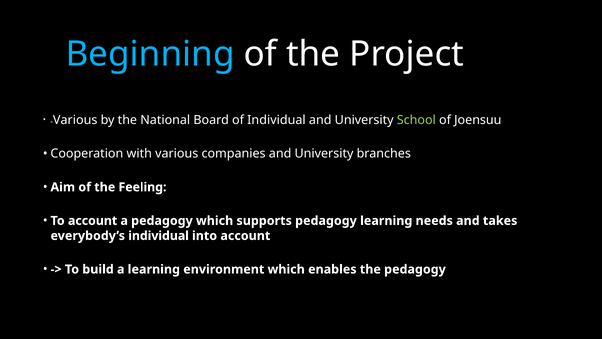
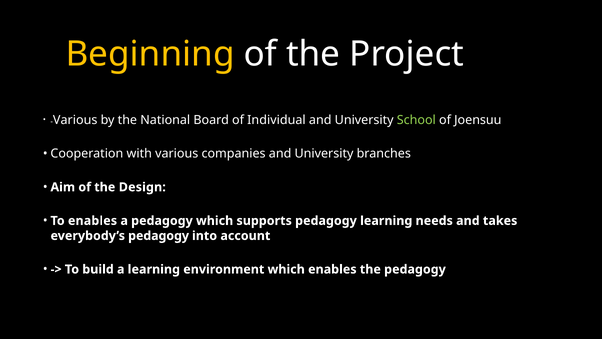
Beginning colour: light blue -> yellow (150, 54)
Feeling: Feeling -> Design (142, 187)
To account: account -> enables (92, 221)
everybody’s individual: individual -> pedagogy (159, 236)
